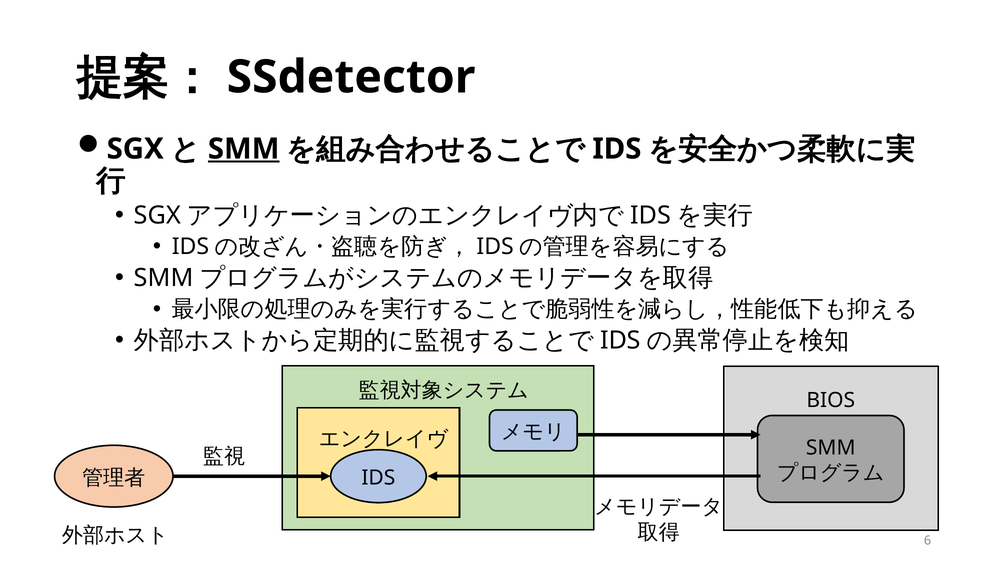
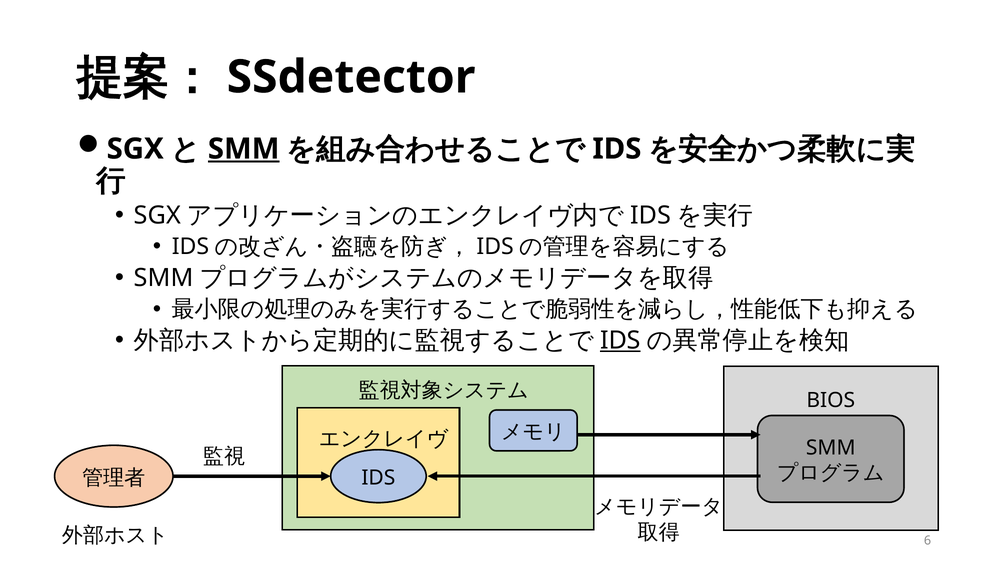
IDS underline: none -> present (620, 341)
